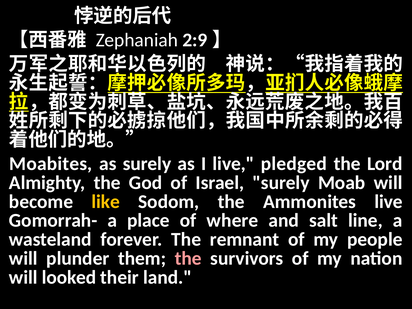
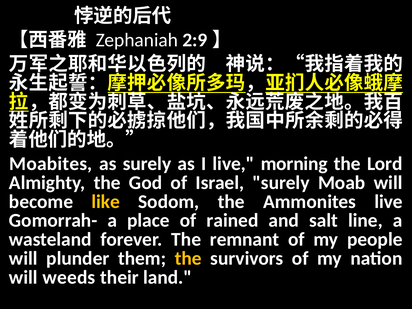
pledged: pledged -> morning (294, 164)
where: where -> rained (233, 221)
the colour: pink -> yellow (188, 258)
looked: looked -> weeds (69, 277)
